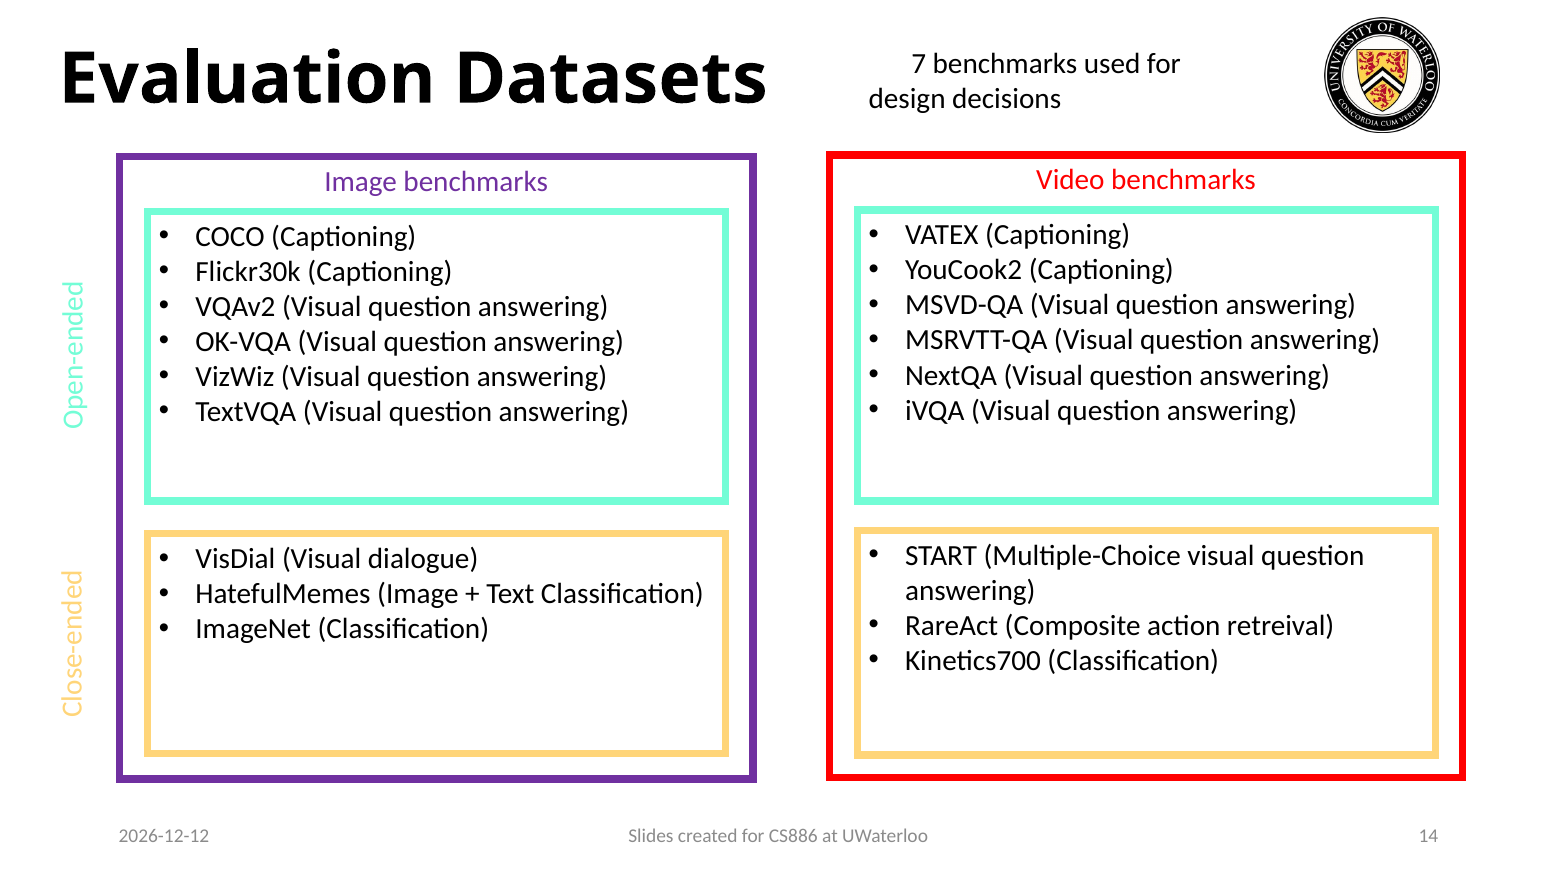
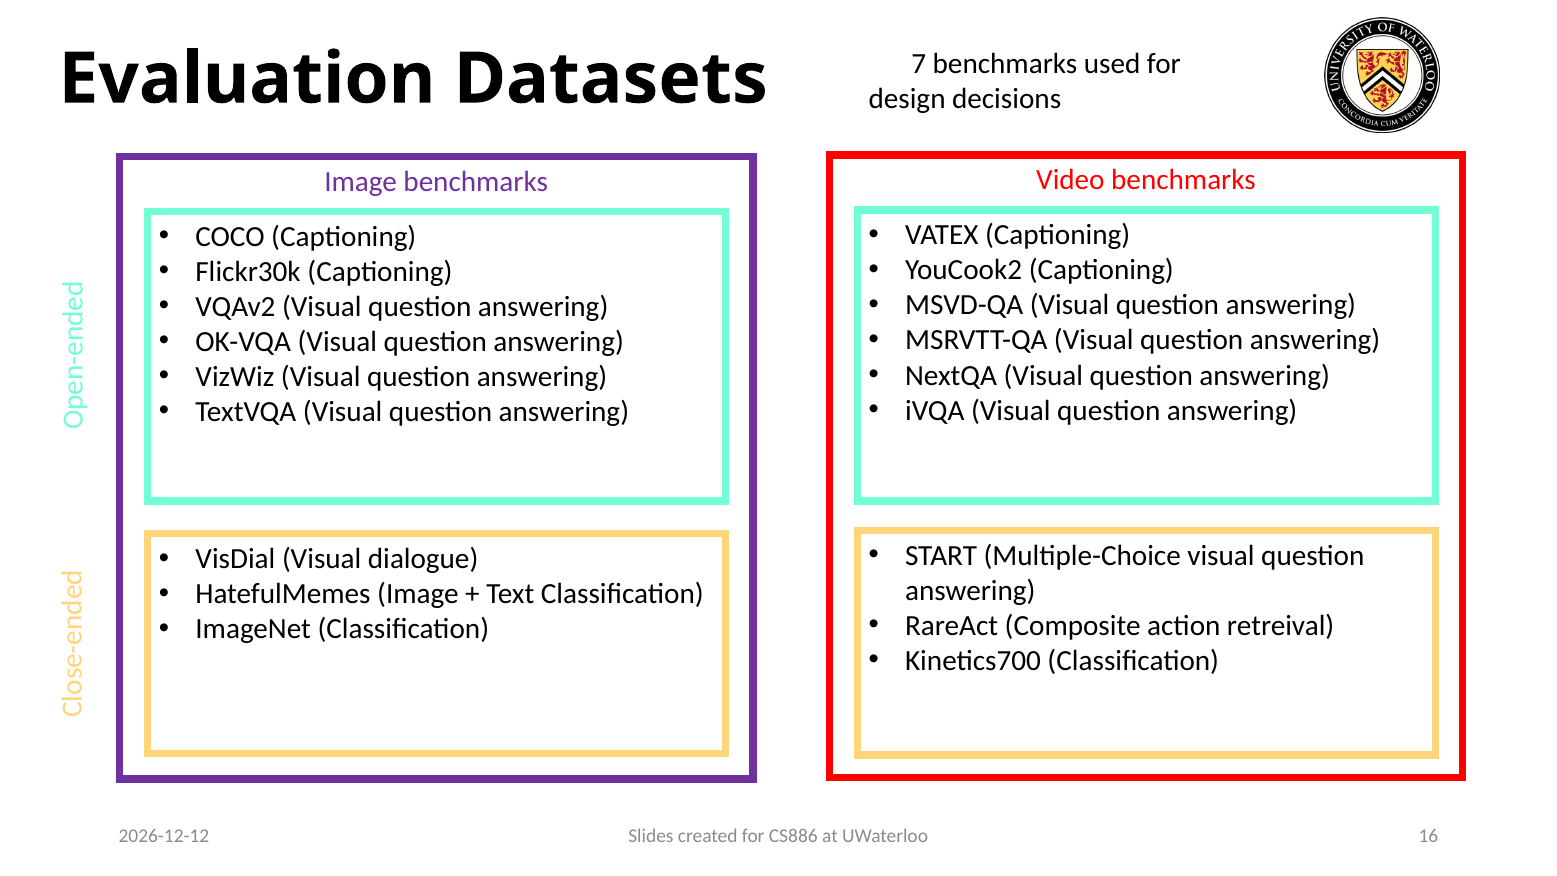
14: 14 -> 16 (1428, 836)
